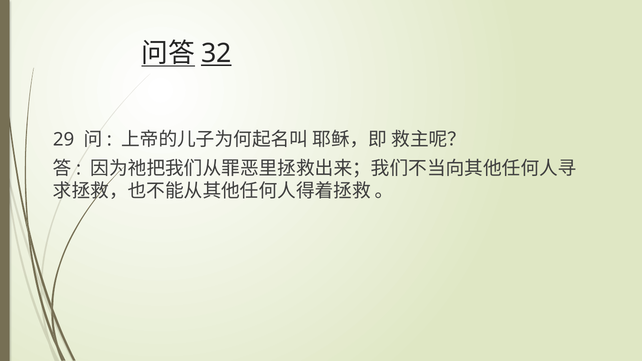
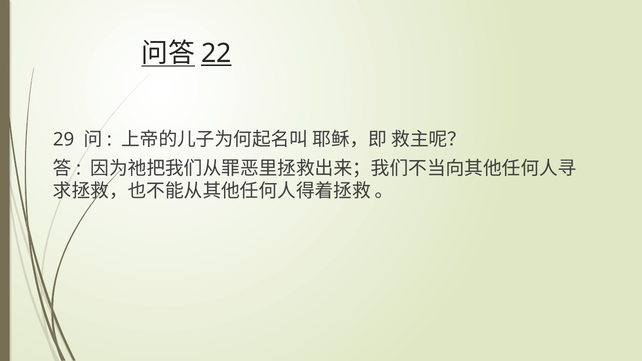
32: 32 -> 22 (216, 53)
